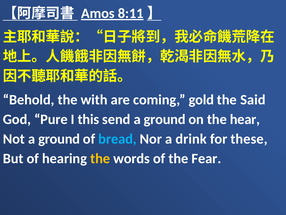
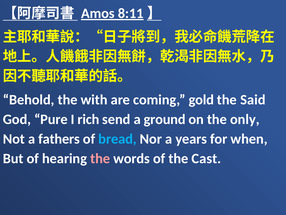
this: this -> rich (88, 119)
hear: hear -> only (245, 119)
Not a ground: ground -> fathers (59, 139)
drink: drink -> years (191, 139)
these: these -> when (249, 139)
the colour: yellow -> pink (100, 158)
Fear: Fear -> Cast (206, 158)
